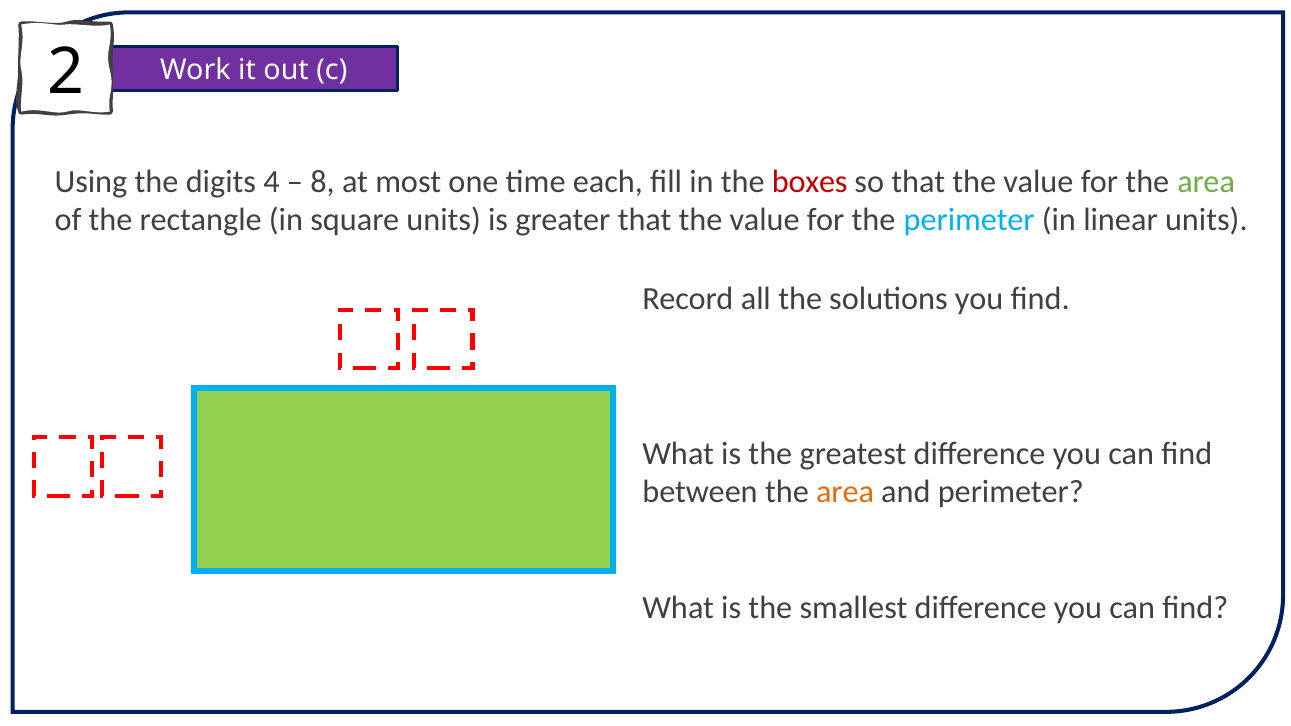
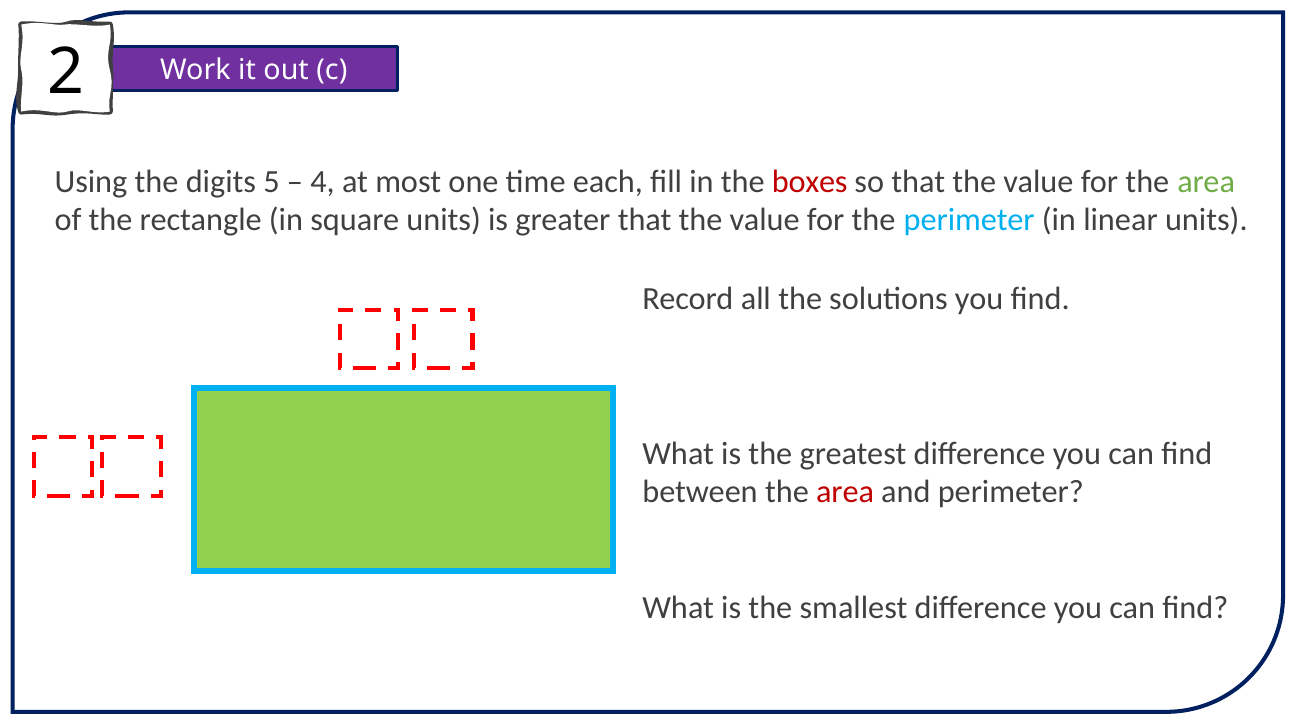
4: 4 -> 5 (272, 182)
8: 8 -> 4 (323, 182)
area colour: orange -> red (845, 492)
